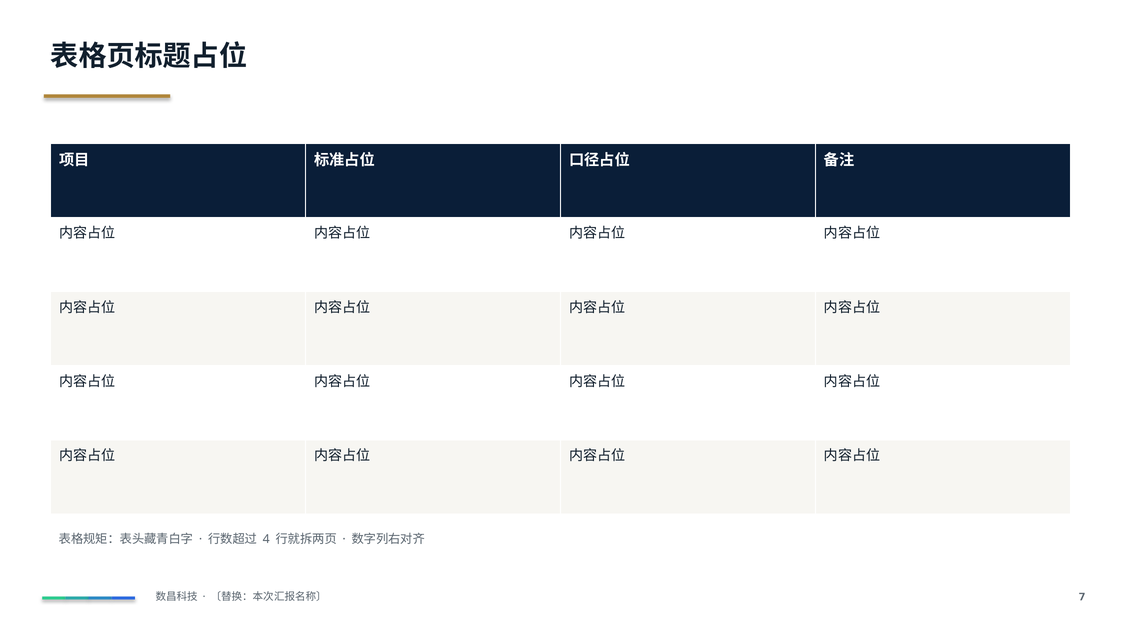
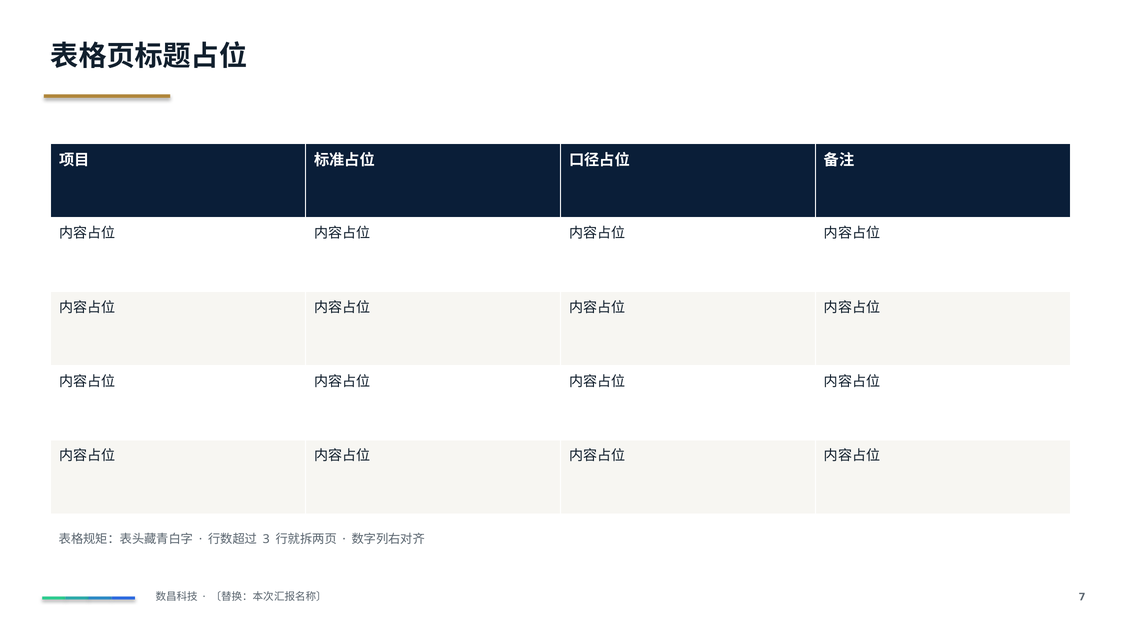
4: 4 -> 3 (266, 539)
